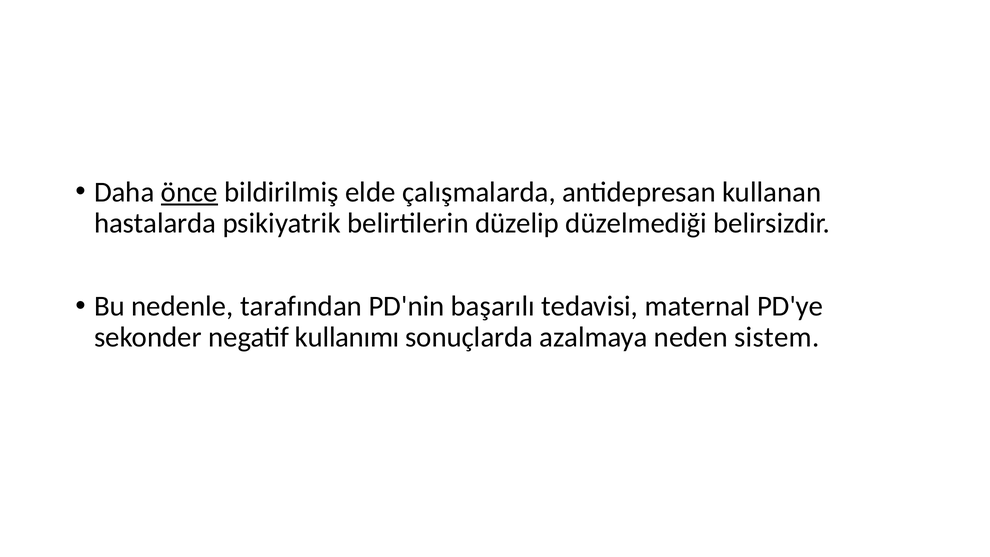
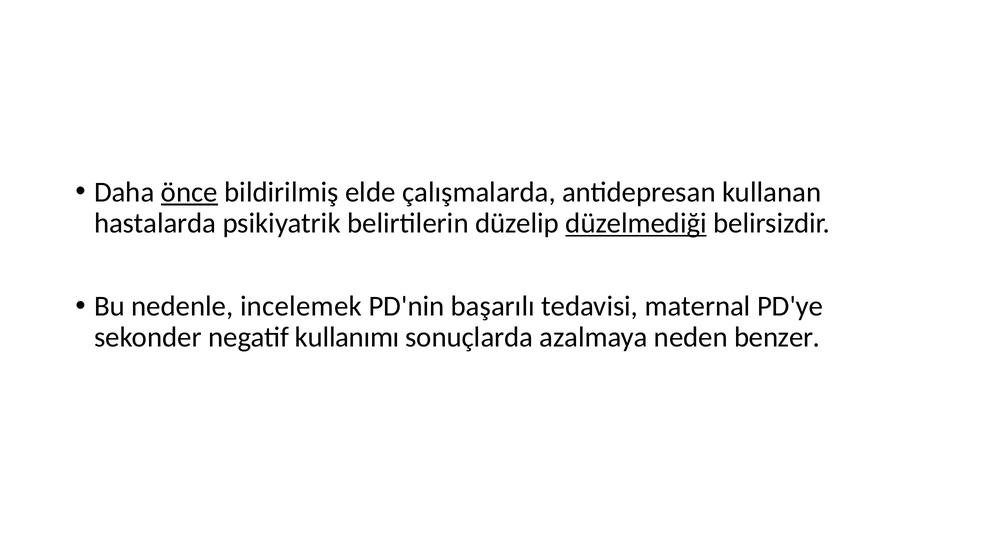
düzelmediği underline: none -> present (636, 223)
tarafından: tarafından -> incelemek (301, 306)
sistem: sistem -> benzer (777, 337)
